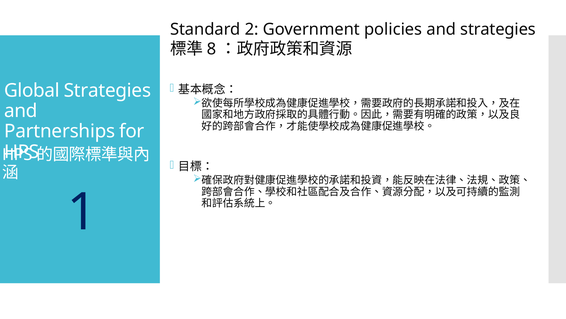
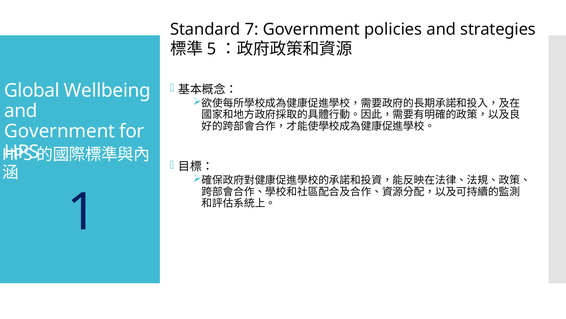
2: 2 -> 7 (252, 29)
8: 8 -> 5 (212, 49)
Global Strategies: Strategies -> Wellbeing (107, 90)
Partnerships: Partnerships -> Government (60, 131)
